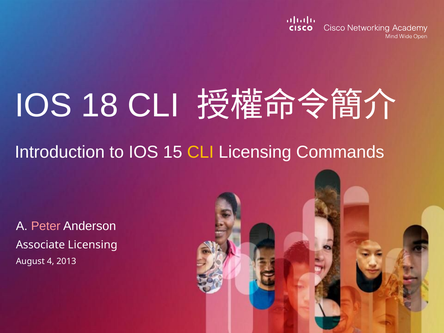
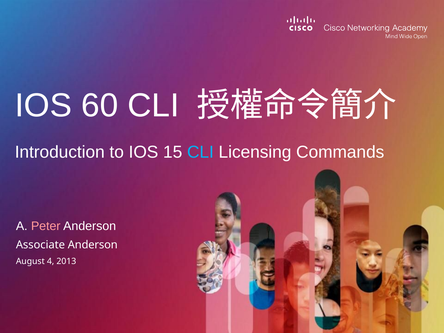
18: 18 -> 60 (100, 105)
CLI colour: yellow -> light blue (200, 152)
Associate Licensing: Licensing -> Anderson (93, 245)
